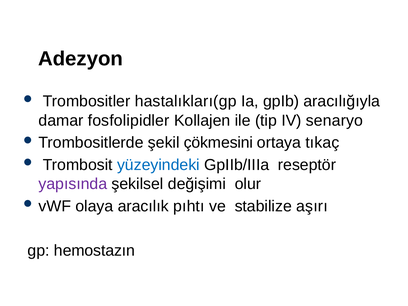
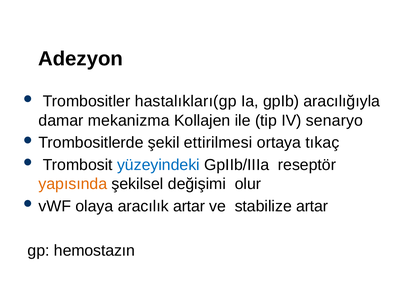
fosfolipidler: fosfolipidler -> mekanizma (129, 120)
çökmesini: çökmesini -> ettirilmesi (218, 143)
yapısında colour: purple -> orange (73, 184)
aracılık pıhtı: pıhtı -> artar (189, 206)
stabilize aşırı: aşırı -> artar (312, 206)
